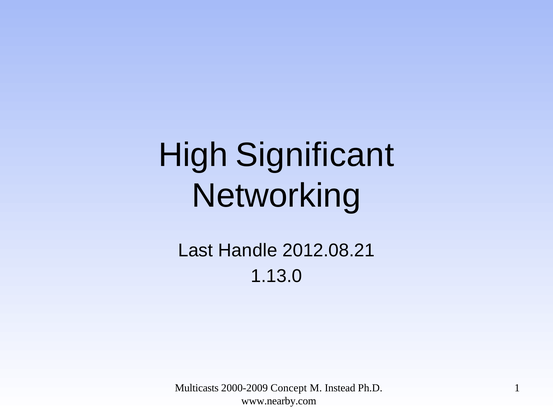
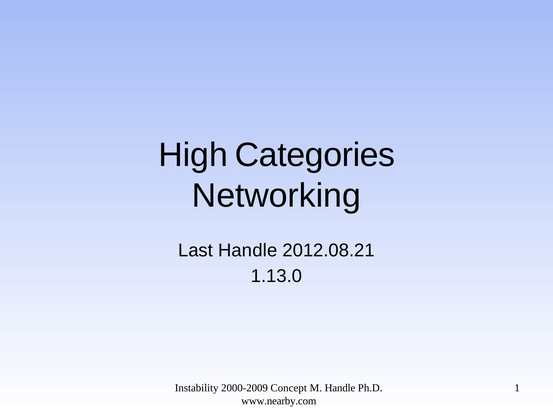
Significant: Significant -> Categories (315, 155)
Multicasts: Multicasts -> Instability (197, 388)
M Instead: Instead -> Handle (340, 388)
